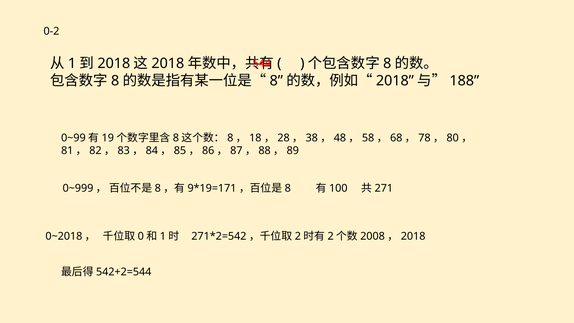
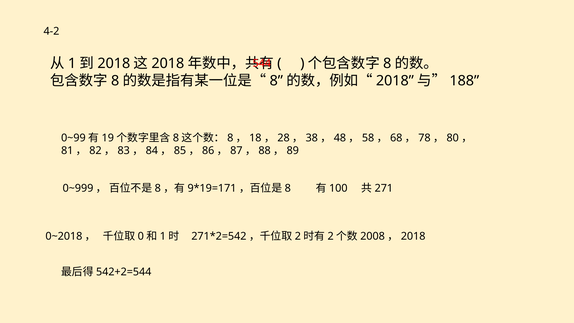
0-2: 0-2 -> 4-2 (51, 31)
